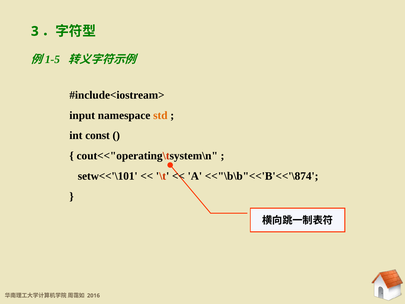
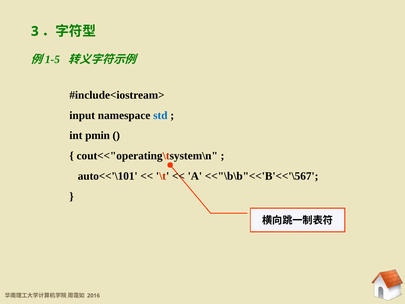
std colour: orange -> blue (160, 115)
const: const -> pmin (98, 135)
setw<<'\101: setw<<'\101 -> auto<<'\101 (108, 176)
<<"\b\b"<<'B'<<'\874: <<"\b\b"<<'B'<<'\874 -> <<"\b\b"<<'B'<<'\567 (262, 176)
